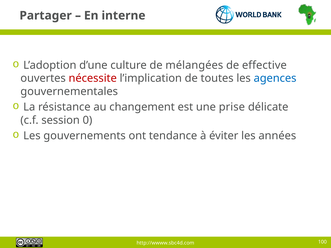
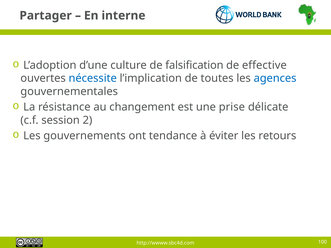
mélangées: mélangées -> falsification (194, 65)
nécessite colour: red -> blue (93, 78)
0: 0 -> 2 (87, 120)
années: années -> retours (277, 136)
